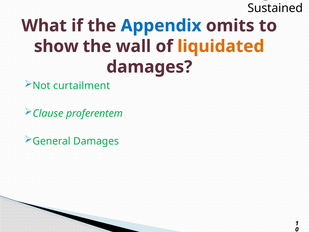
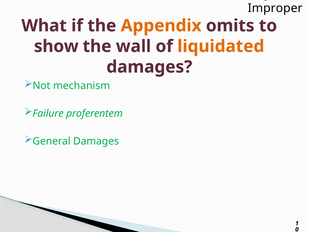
Sustained: Sustained -> Improper (275, 8)
Appendix colour: blue -> orange (161, 26)
curtailment: curtailment -> mechanism (82, 86)
Clause: Clause -> Failure (48, 113)
